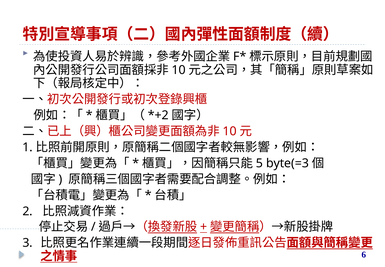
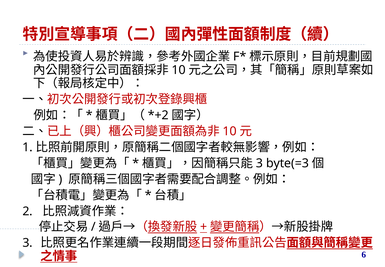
5: 5 -> 3 (260, 163)
